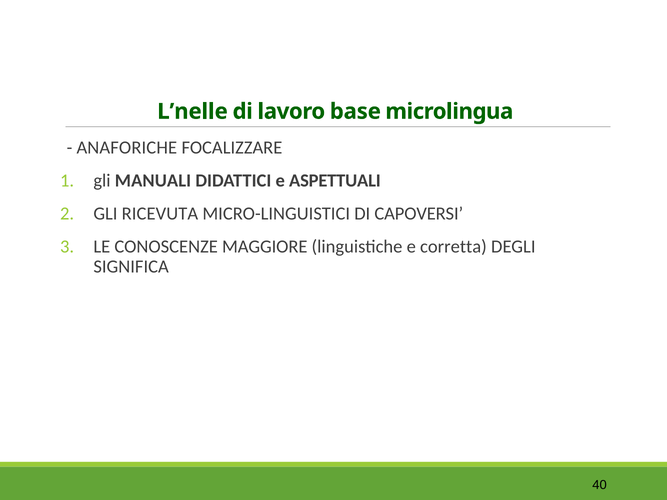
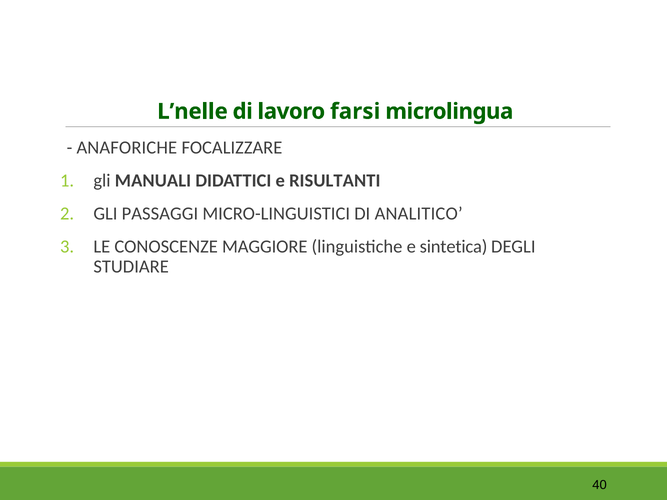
base: base -> farsi (355, 111)
ASPETTUALI: ASPETTUALI -> RISULTANTI (335, 181)
RICEVUTA: RICEVUTA -> PASSAGGI (160, 214)
CAPOVERSI: CAPOVERSI -> ANALITICO (419, 214)
corretta: corretta -> sintetica (454, 247)
SIGNIFICA: SIGNIFICA -> STUDIARE (131, 267)
